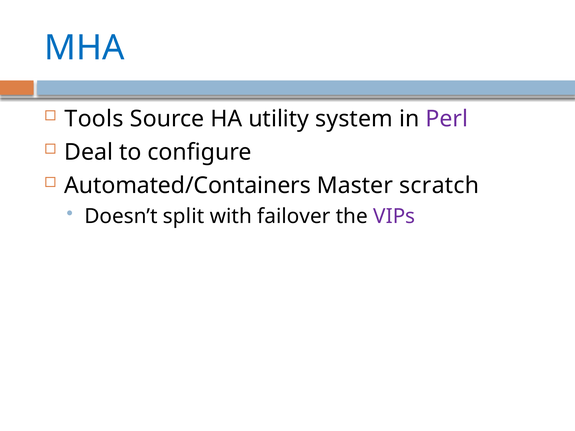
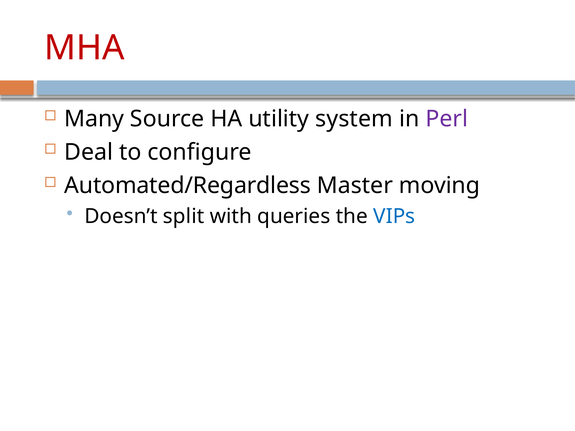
MHA colour: blue -> red (84, 48)
Tools: Tools -> Many (94, 119)
Automated/Containers: Automated/Containers -> Automated/Regardless (188, 186)
scratch: scratch -> moving (439, 186)
failover: failover -> queries (294, 216)
VIPs colour: purple -> blue (394, 216)
